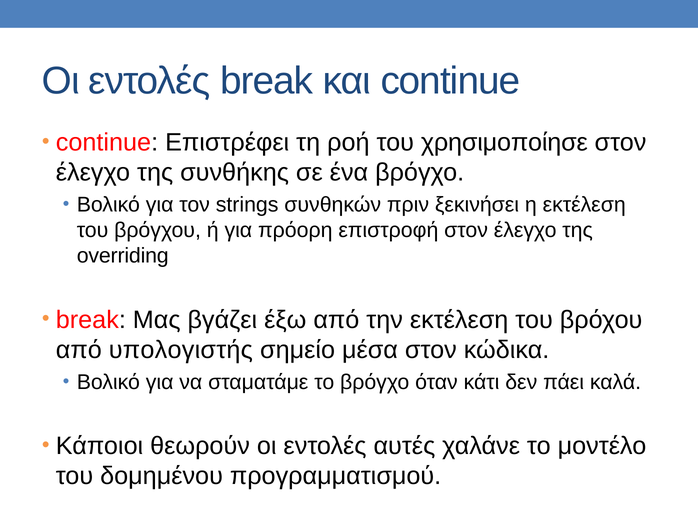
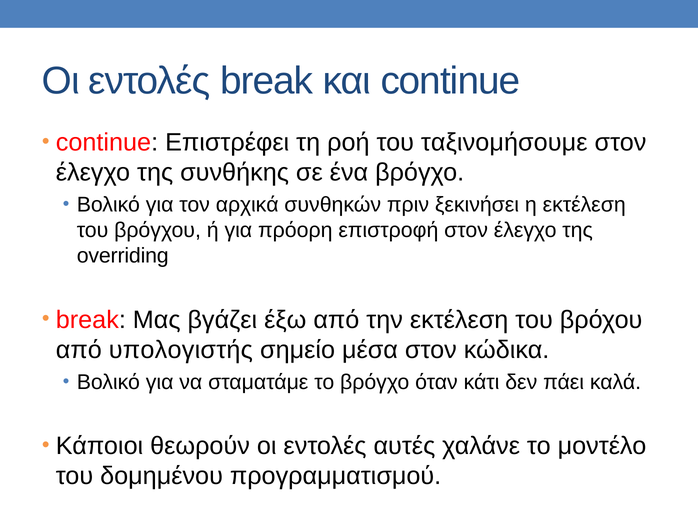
χρησιμοποίησε: χρησιμοποίησε -> ταξινομήσουμε (504, 143)
strings: strings -> αρχικά (247, 205)
